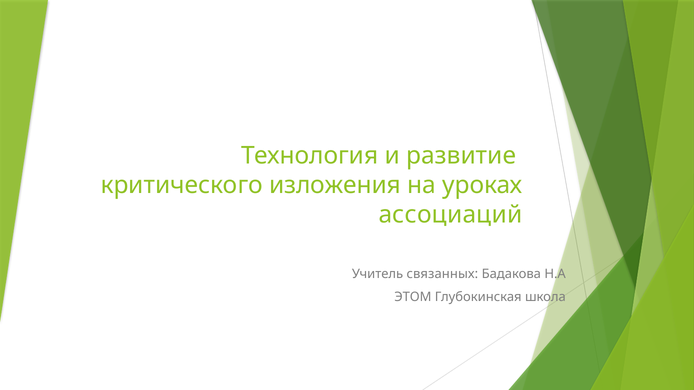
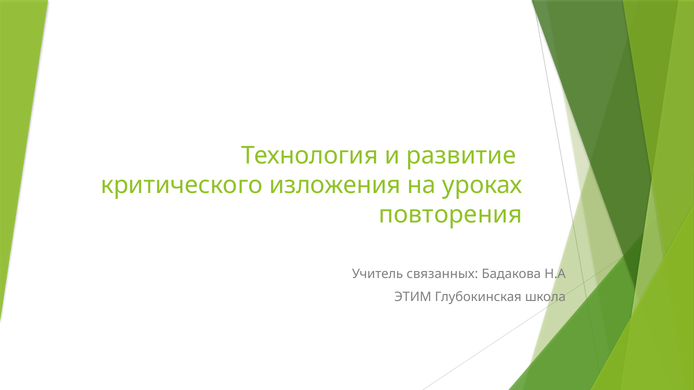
ассоциаций: ассоциаций -> повторения (451, 215)
ЭТОМ: ЭТОМ -> ЭТИМ (413, 297)
